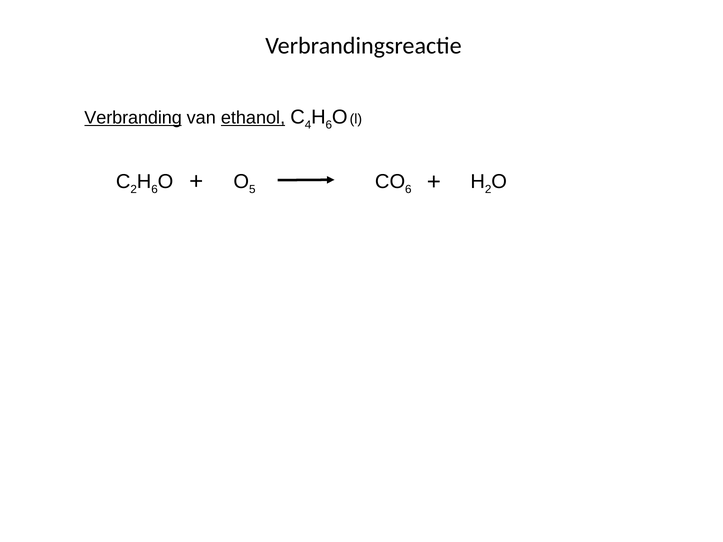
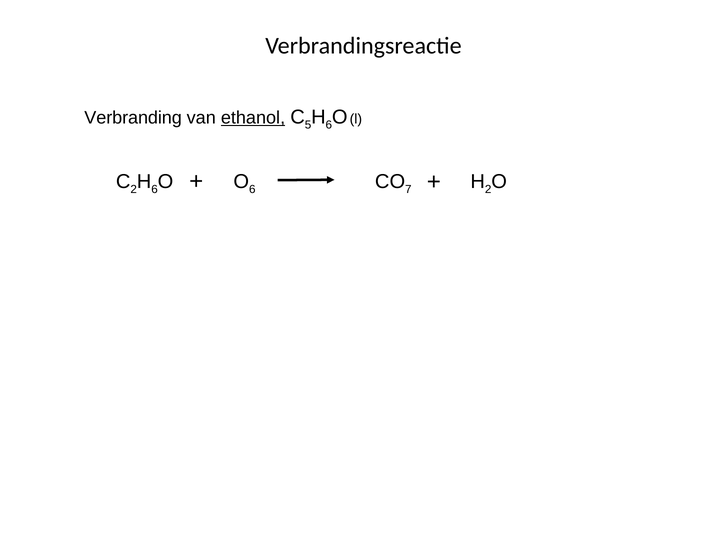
Verbranding underline: present -> none (133, 118)
4: 4 -> 5 (308, 125)
5: 5 -> 6 (252, 189)
6: 6 -> 7 (408, 189)
